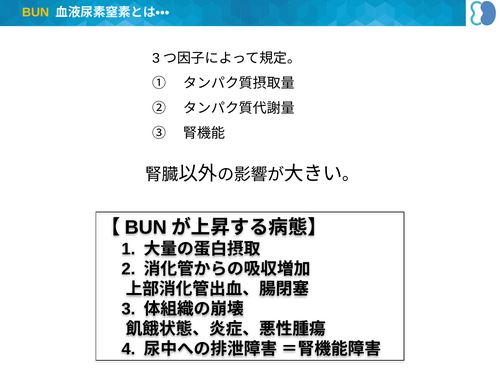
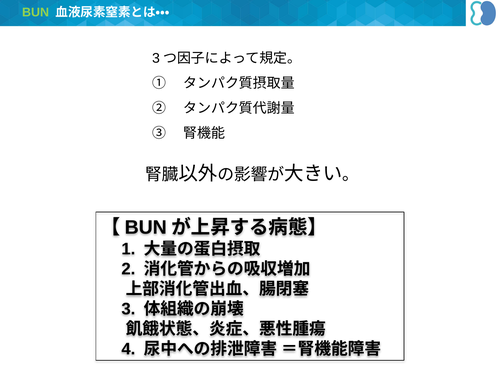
BUN colour: yellow -> light green (36, 12)
